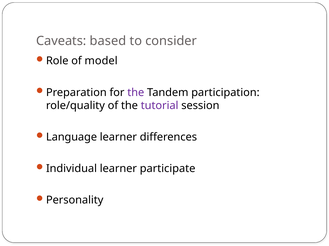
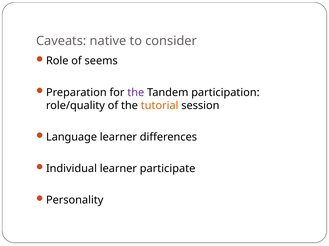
based: based -> native (108, 41)
model: model -> seems (101, 61)
tutorial colour: purple -> orange (160, 106)
